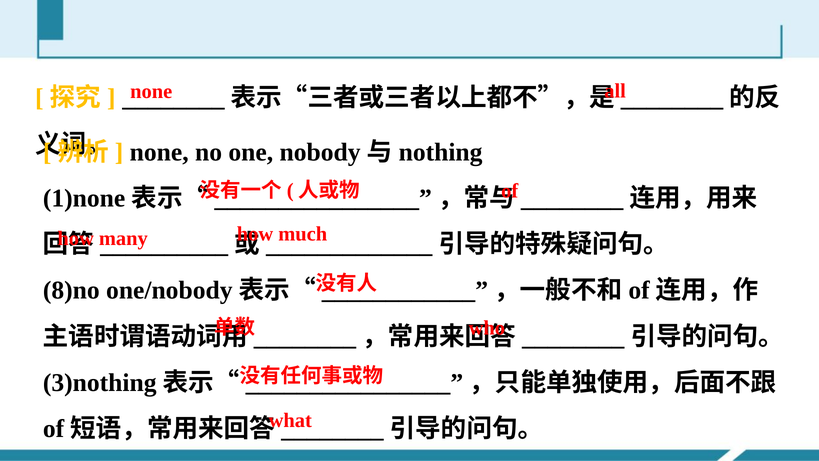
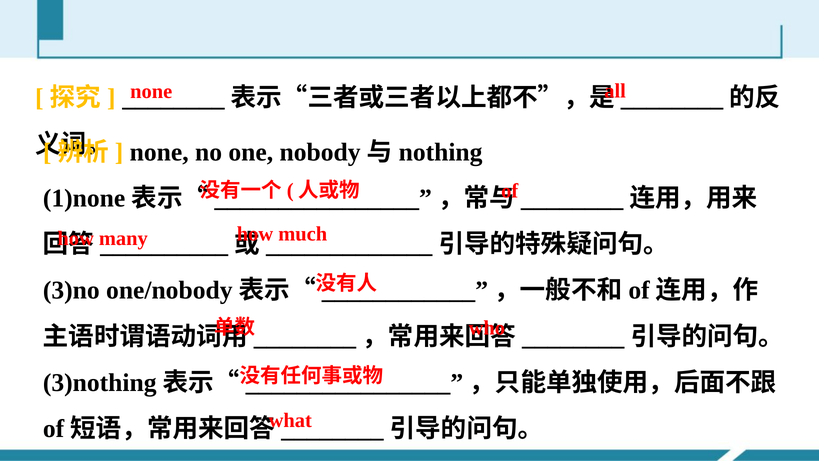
8)no: 8)no -> 3)no (71, 290)
